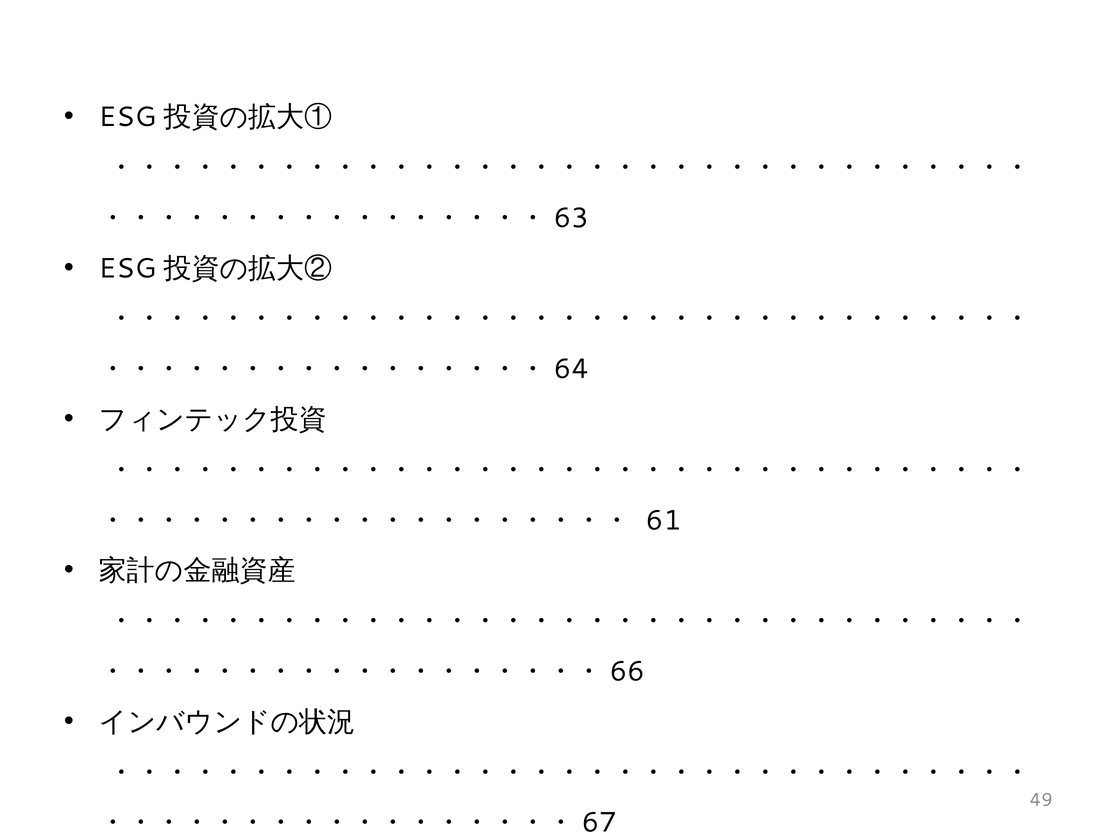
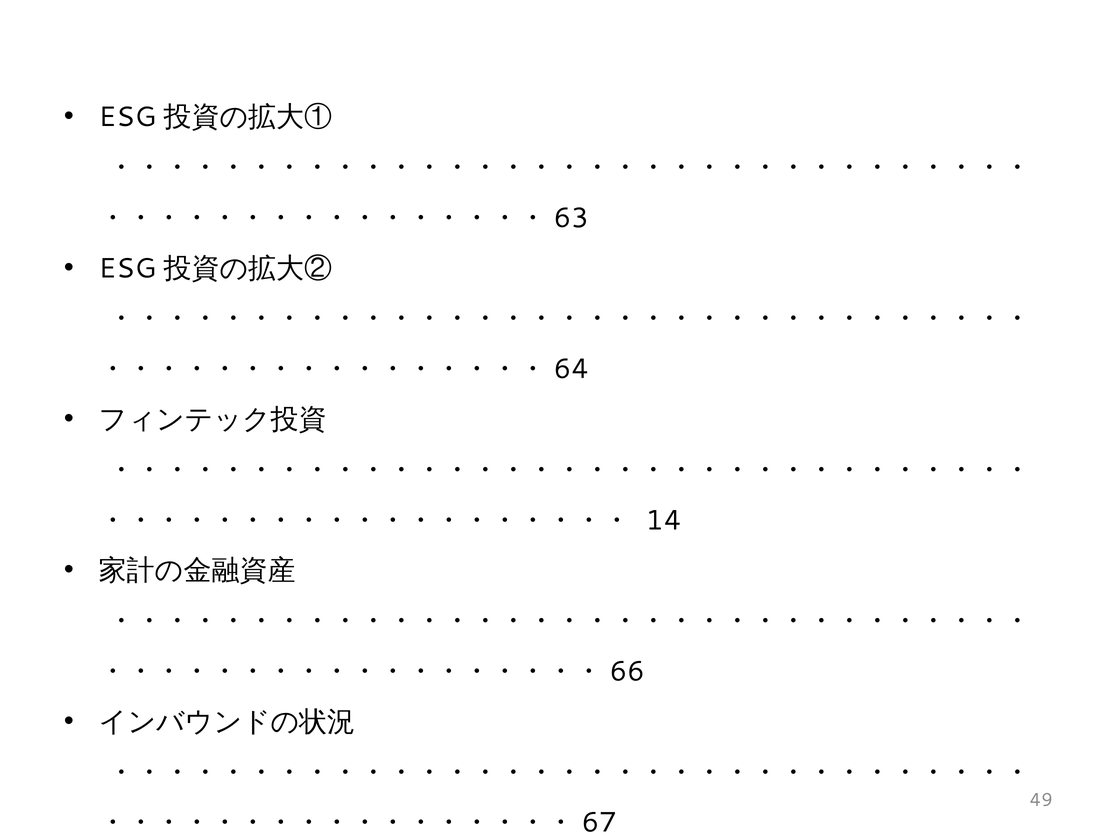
61: 61 -> 14 (664, 520)
